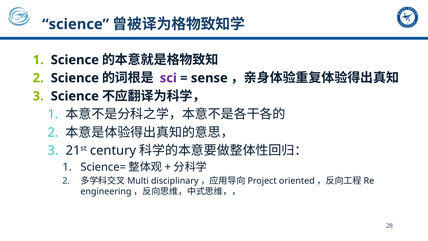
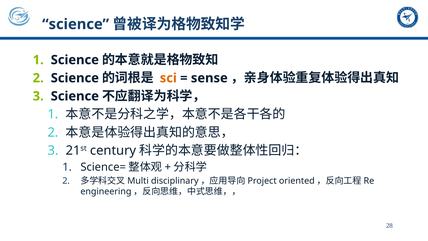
sci colour: purple -> orange (168, 78)
